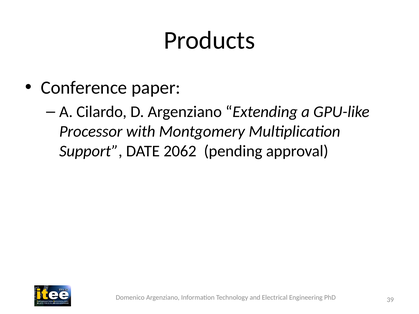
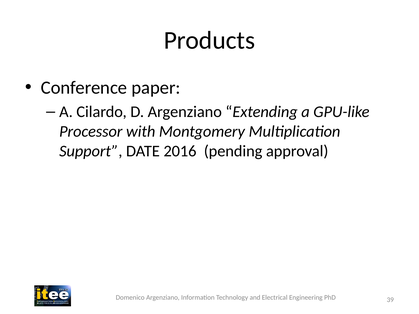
2062: 2062 -> 2016 (180, 151)
